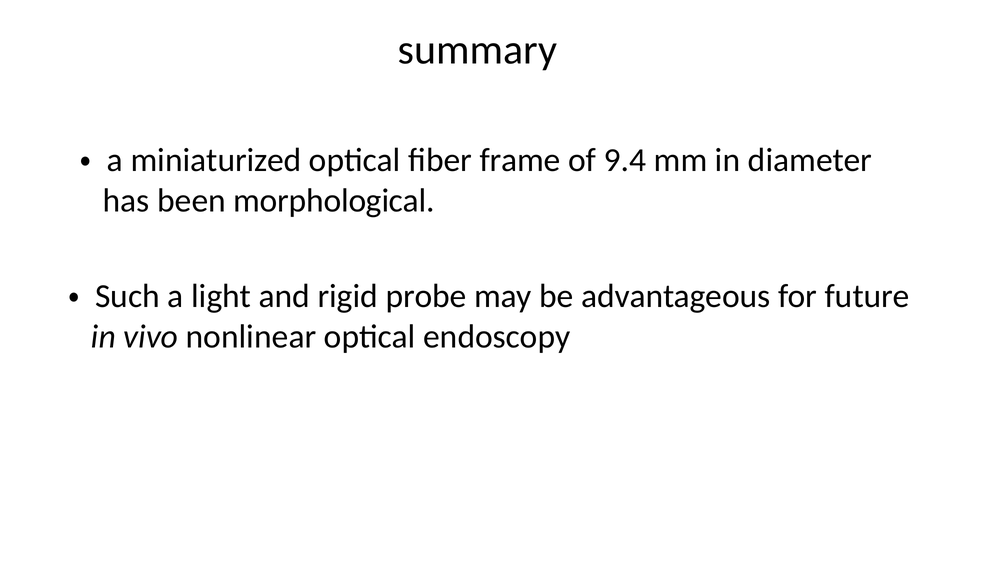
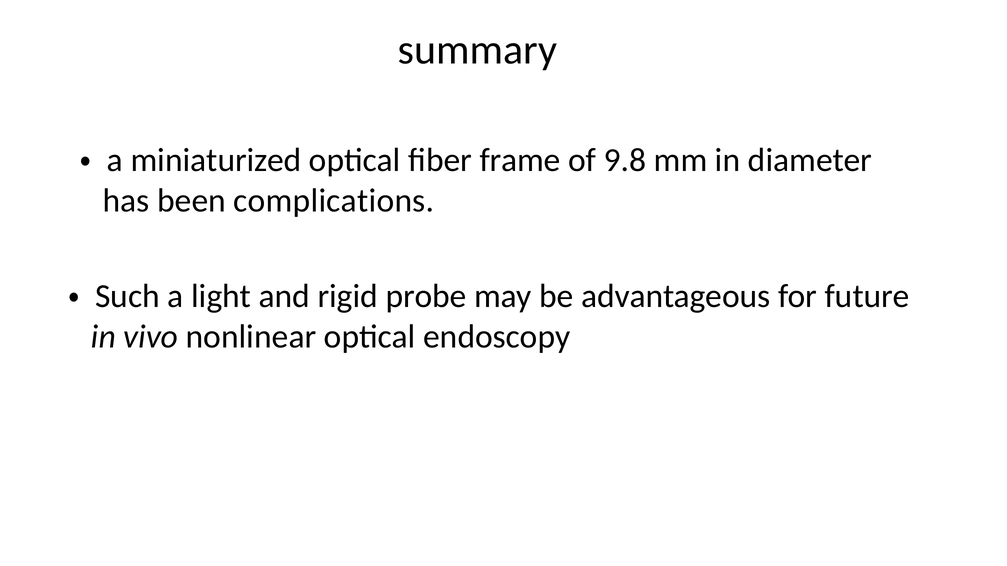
9.4: 9.4 -> 9.8 (625, 160)
morphological: morphological -> complications (334, 201)
